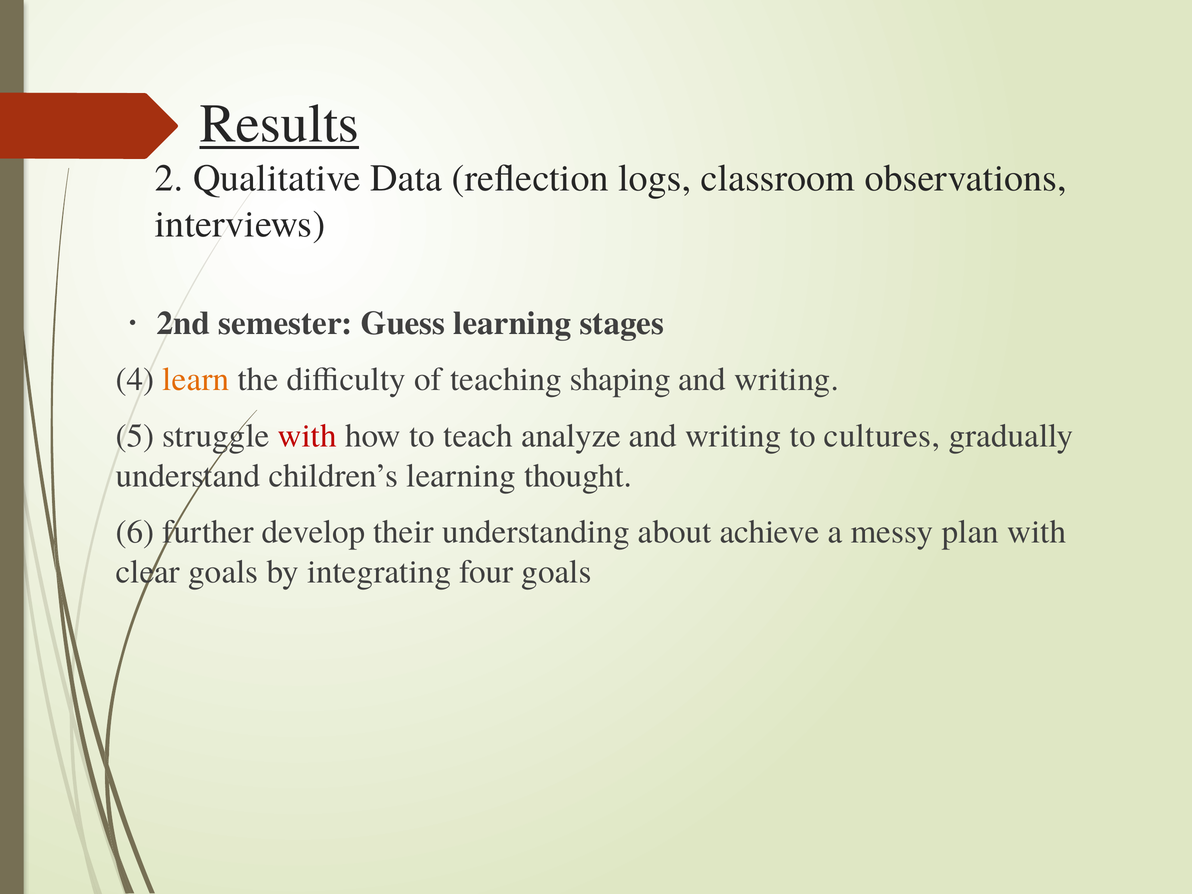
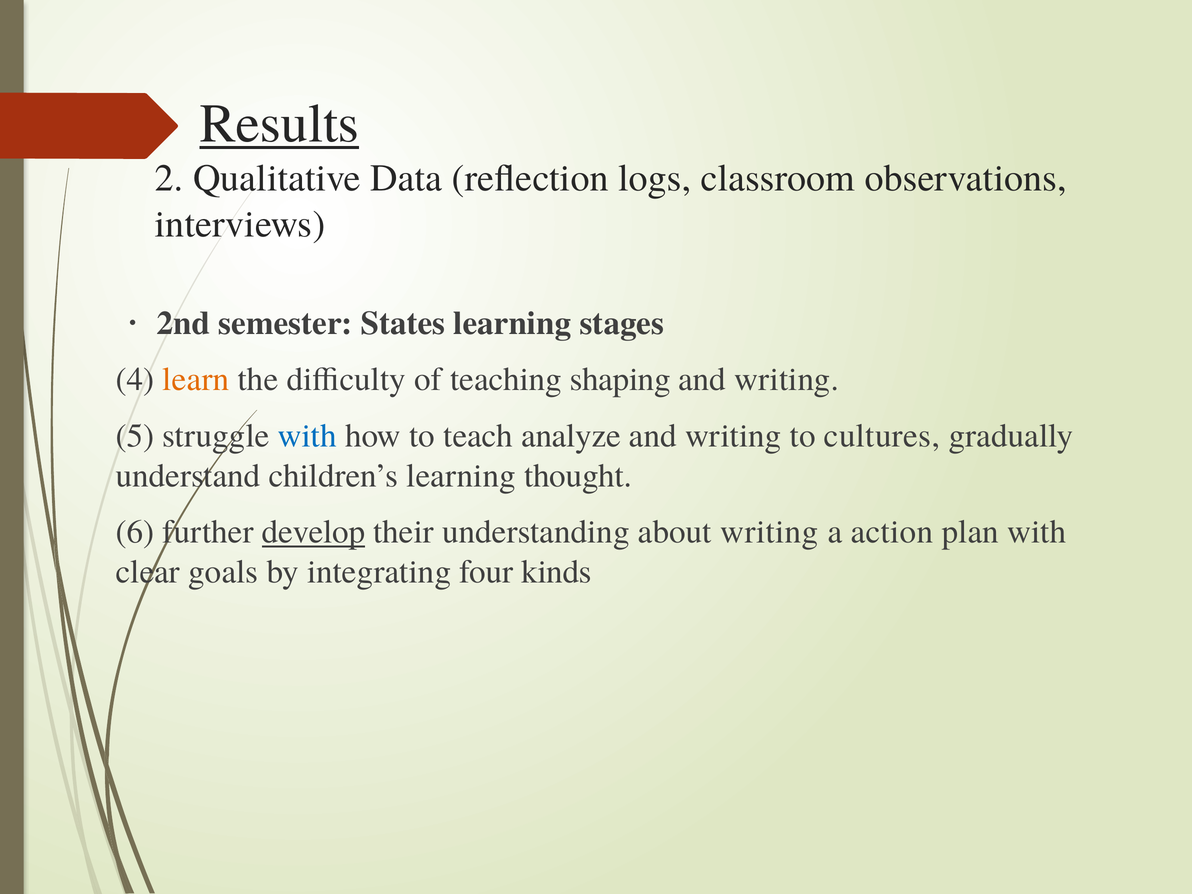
Guess: Guess -> States (403, 323)
with colour: red -> blue (307, 436)
develop underline: none -> present (313, 532)
about achieve: achieve -> writing (769, 532)
messy: messy -> action (892, 532)
four goals: goals -> kinds (557, 572)
